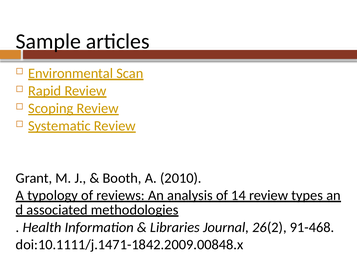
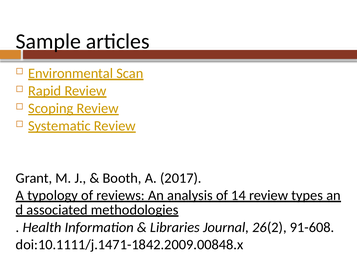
2010: 2010 -> 2017 (181, 178)
91-468: 91-468 -> 91-608 (312, 227)
